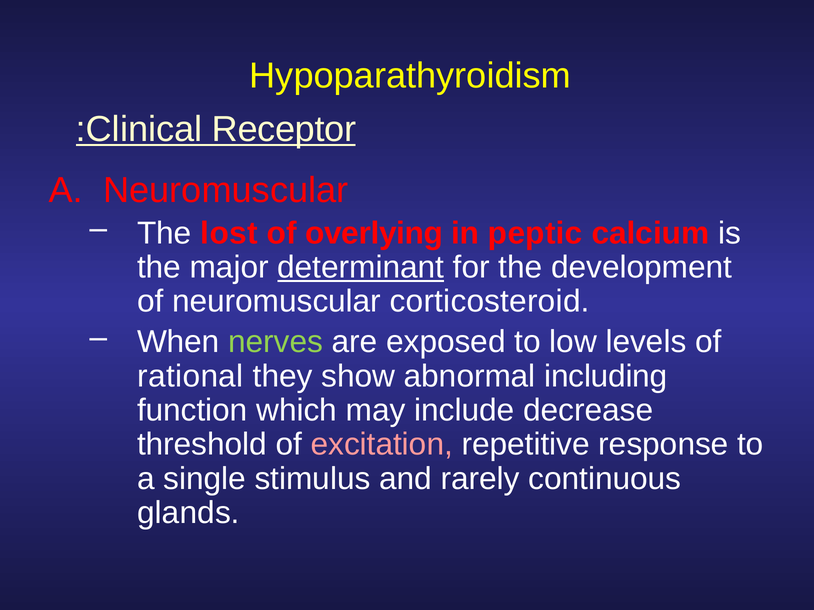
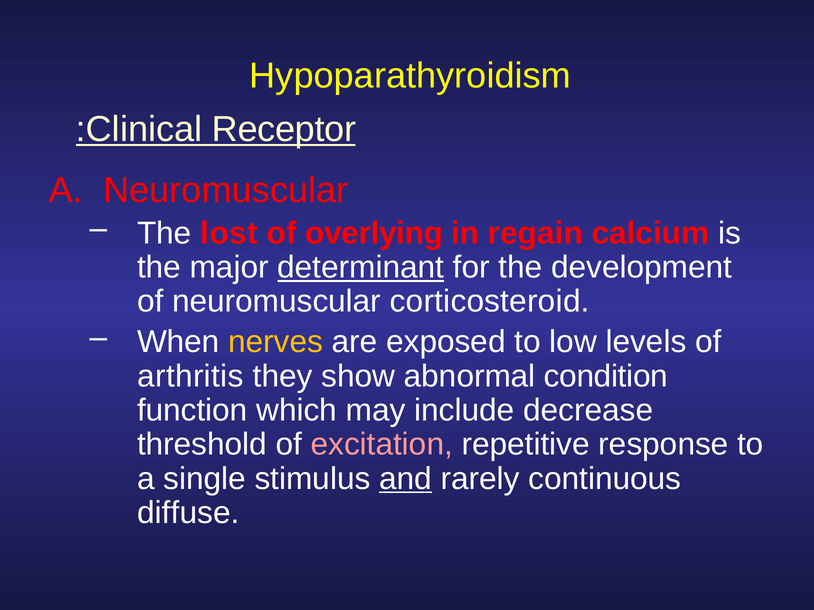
peptic: peptic -> regain (535, 233)
nerves colour: light green -> yellow (276, 342)
rational: rational -> arthritis (190, 376)
including: including -> condition (606, 376)
and underline: none -> present (406, 479)
glands: glands -> diffuse (188, 513)
